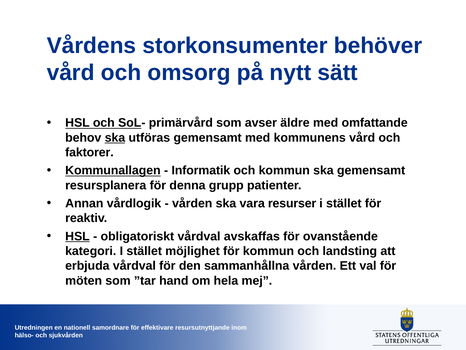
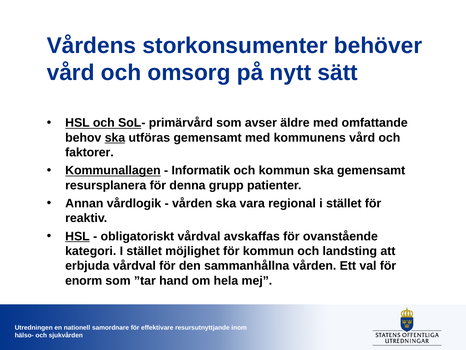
resurser: resurser -> regional (292, 203)
möten: möten -> enorm (84, 280)
